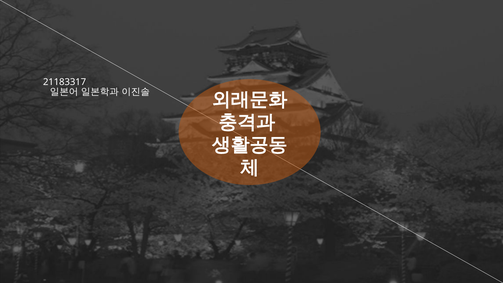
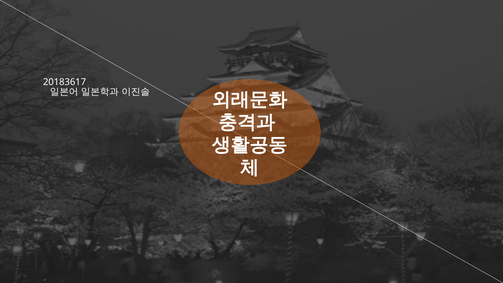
21183317: 21183317 -> 20183617 (65, 82)
